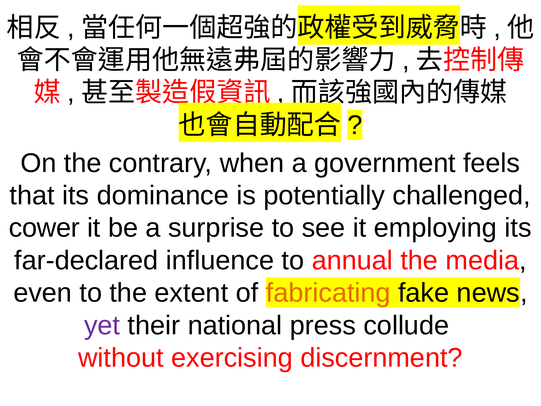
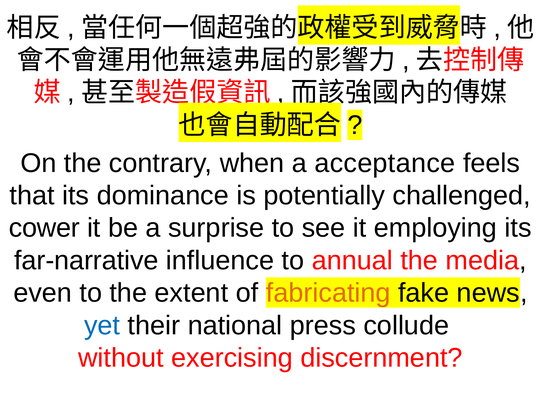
government: government -> acceptance (385, 163)
far-declared: far-declared -> far-narrative (86, 260)
yet colour: purple -> blue (102, 325)
